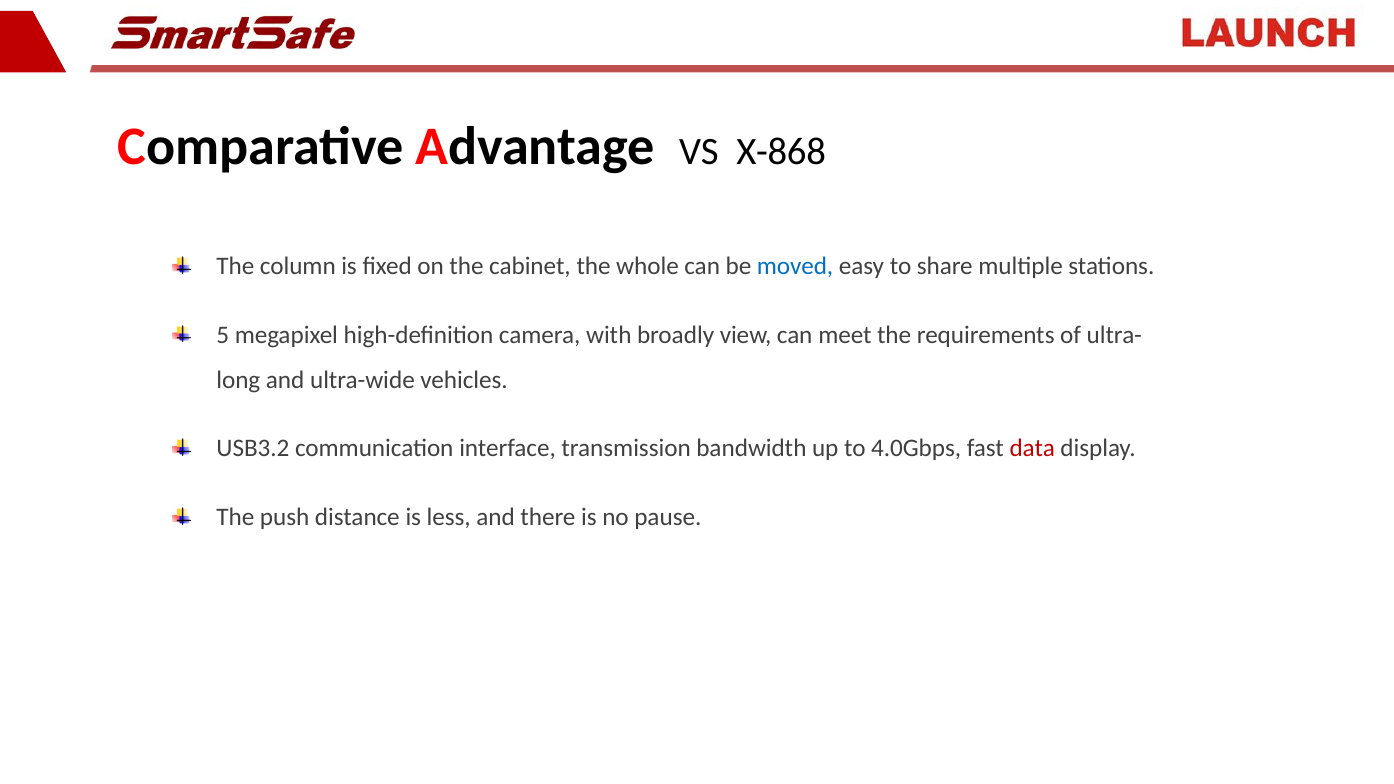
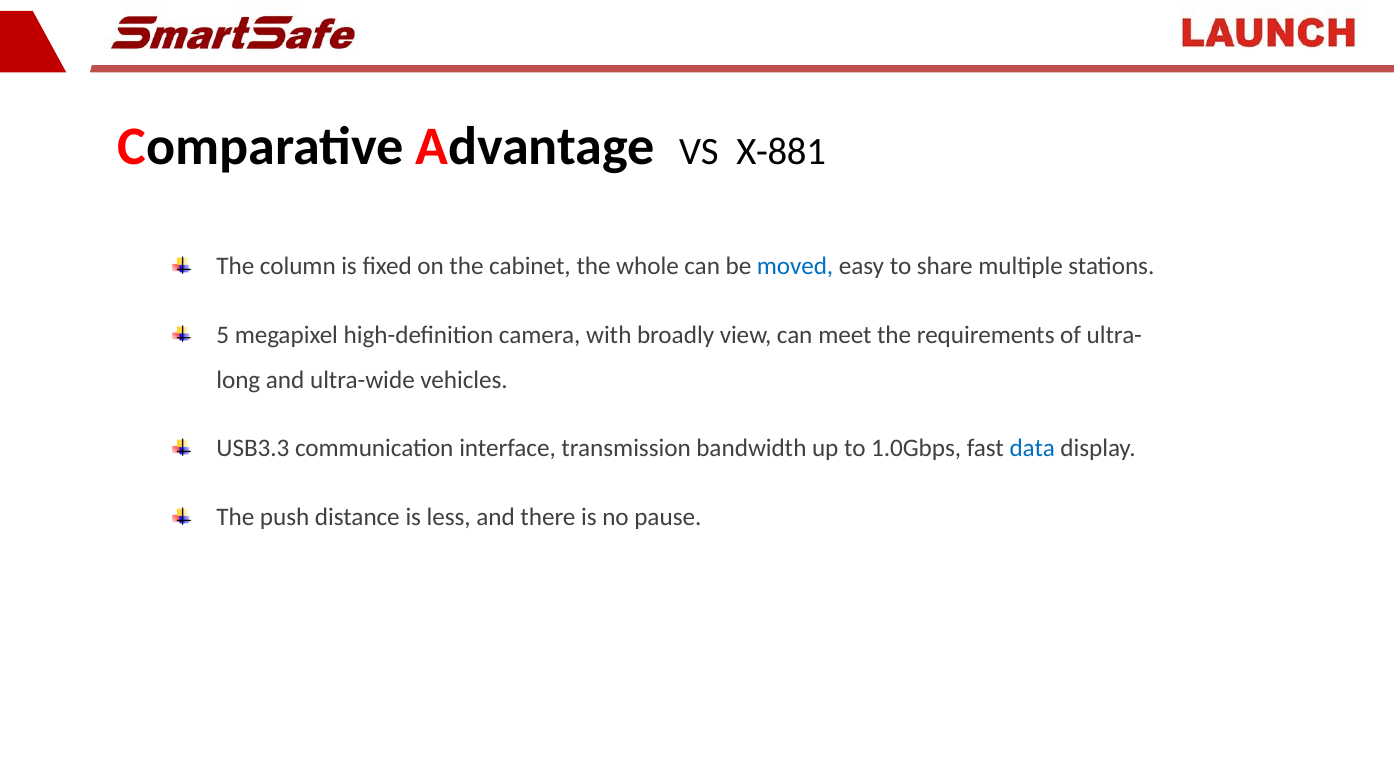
X-868: X-868 -> X-881 (781, 151)
USB3.2: USB3.2 -> USB3.3 (253, 449)
4.0Gbps: 4.0Gbps -> 1.0Gbps (916, 449)
data colour: red -> blue (1032, 449)
